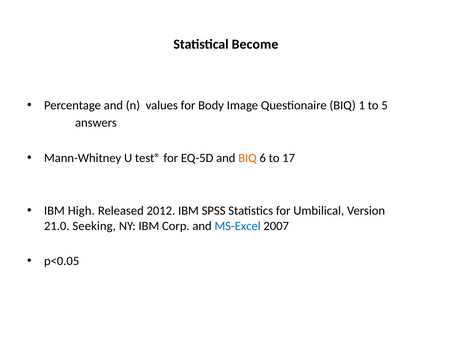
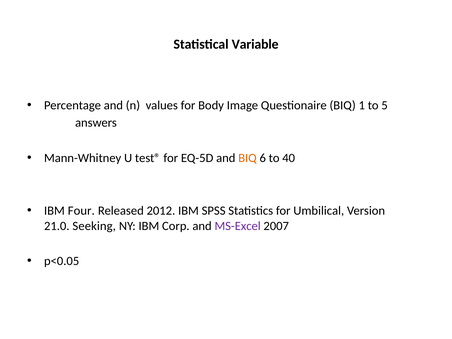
Become: Become -> Variable (255, 44)
17: 17 -> 40 (289, 158)
High: High -> Four (81, 211)
MS-Excel colour: blue -> purple (238, 226)
